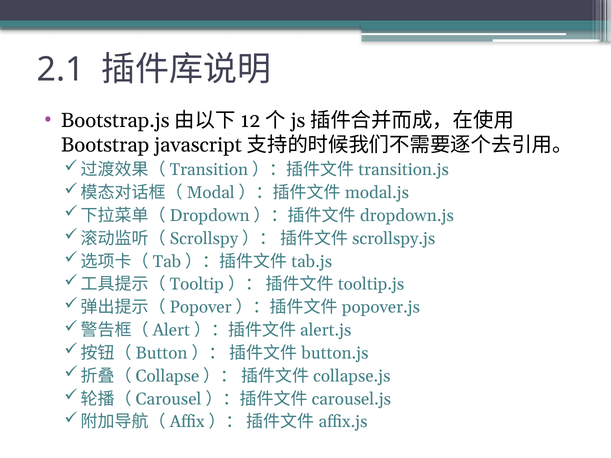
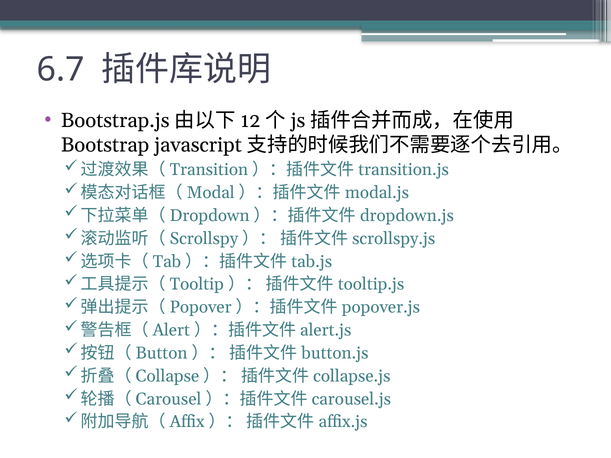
2.1: 2.1 -> 6.7 (61, 70)
